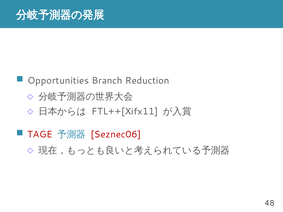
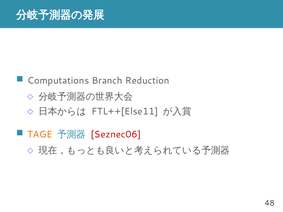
Opportunities: Opportunities -> Computations (58, 81)
FTL++[Xifx11: FTL++[Xifx11 -> FTL++[Else11 (125, 112)
TAGE colour: red -> orange (40, 135)
